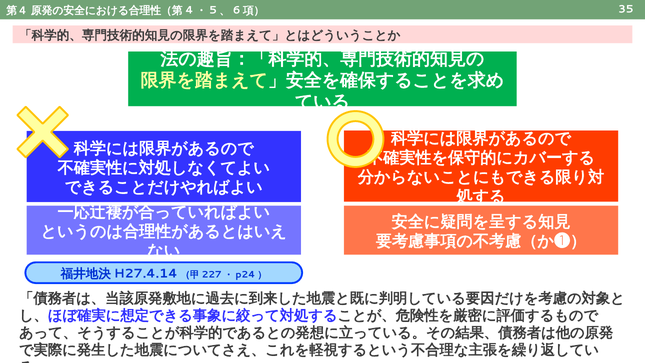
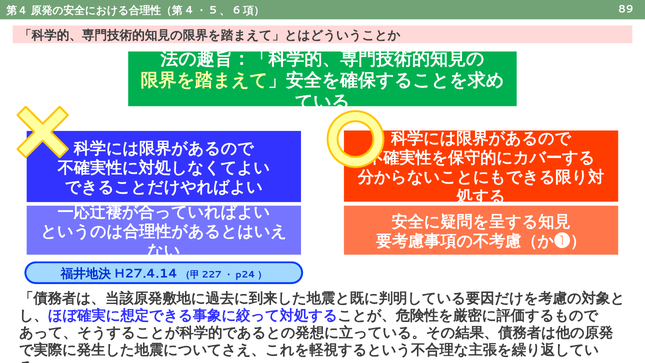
35: 35 -> 89 (626, 9)
